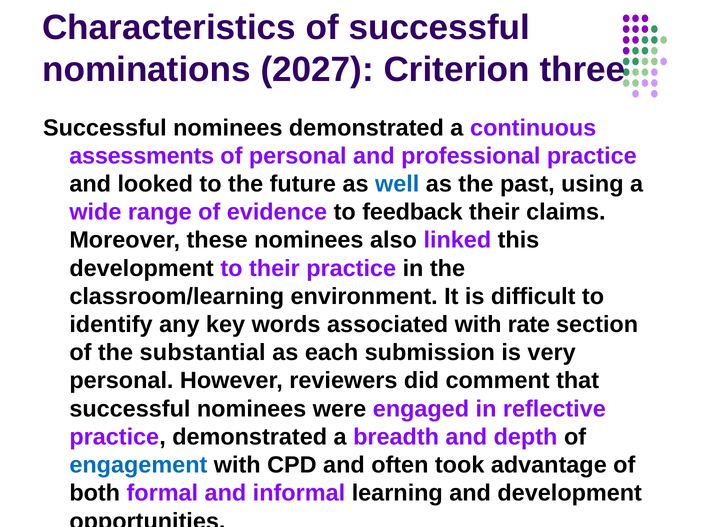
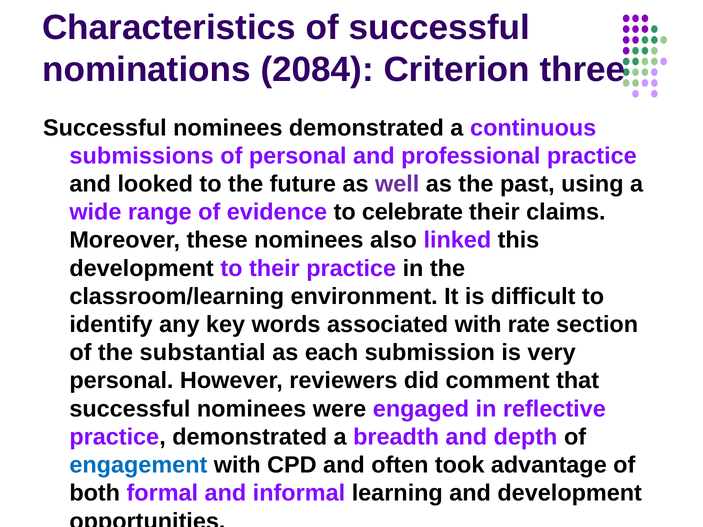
2027: 2027 -> 2084 (317, 70)
assessments: assessments -> submissions (142, 156)
well colour: blue -> purple (397, 184)
feedback: feedback -> celebrate (412, 212)
